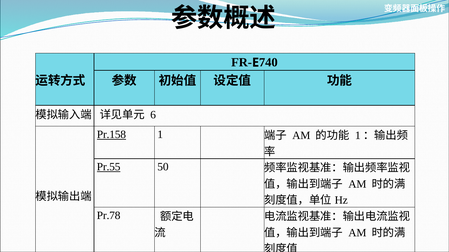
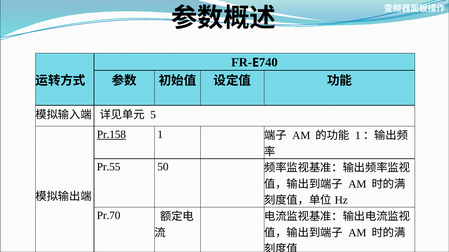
6: 6 -> 5 (153, 115)
Pr.55 underline: present -> none (109, 167)
Pr.78: Pr.78 -> Pr.70 (109, 216)
